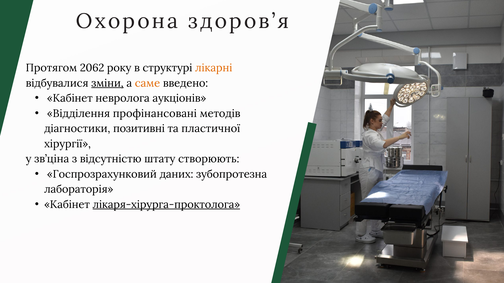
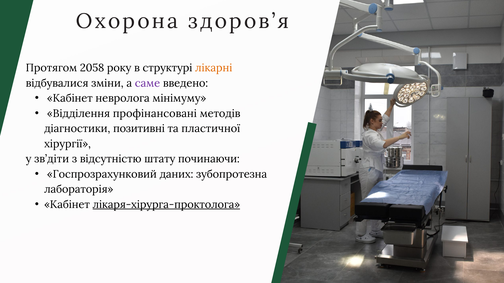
2062: 2062 -> 2058 (92, 68)
зміни underline: present -> none (107, 83)
саме colour: orange -> purple (147, 83)
аукціонів: аукціонів -> мінімуму (179, 98)
зв’ціна: зв’ціна -> зв’діти (52, 159)
створюють: створюють -> починаючи (209, 159)
